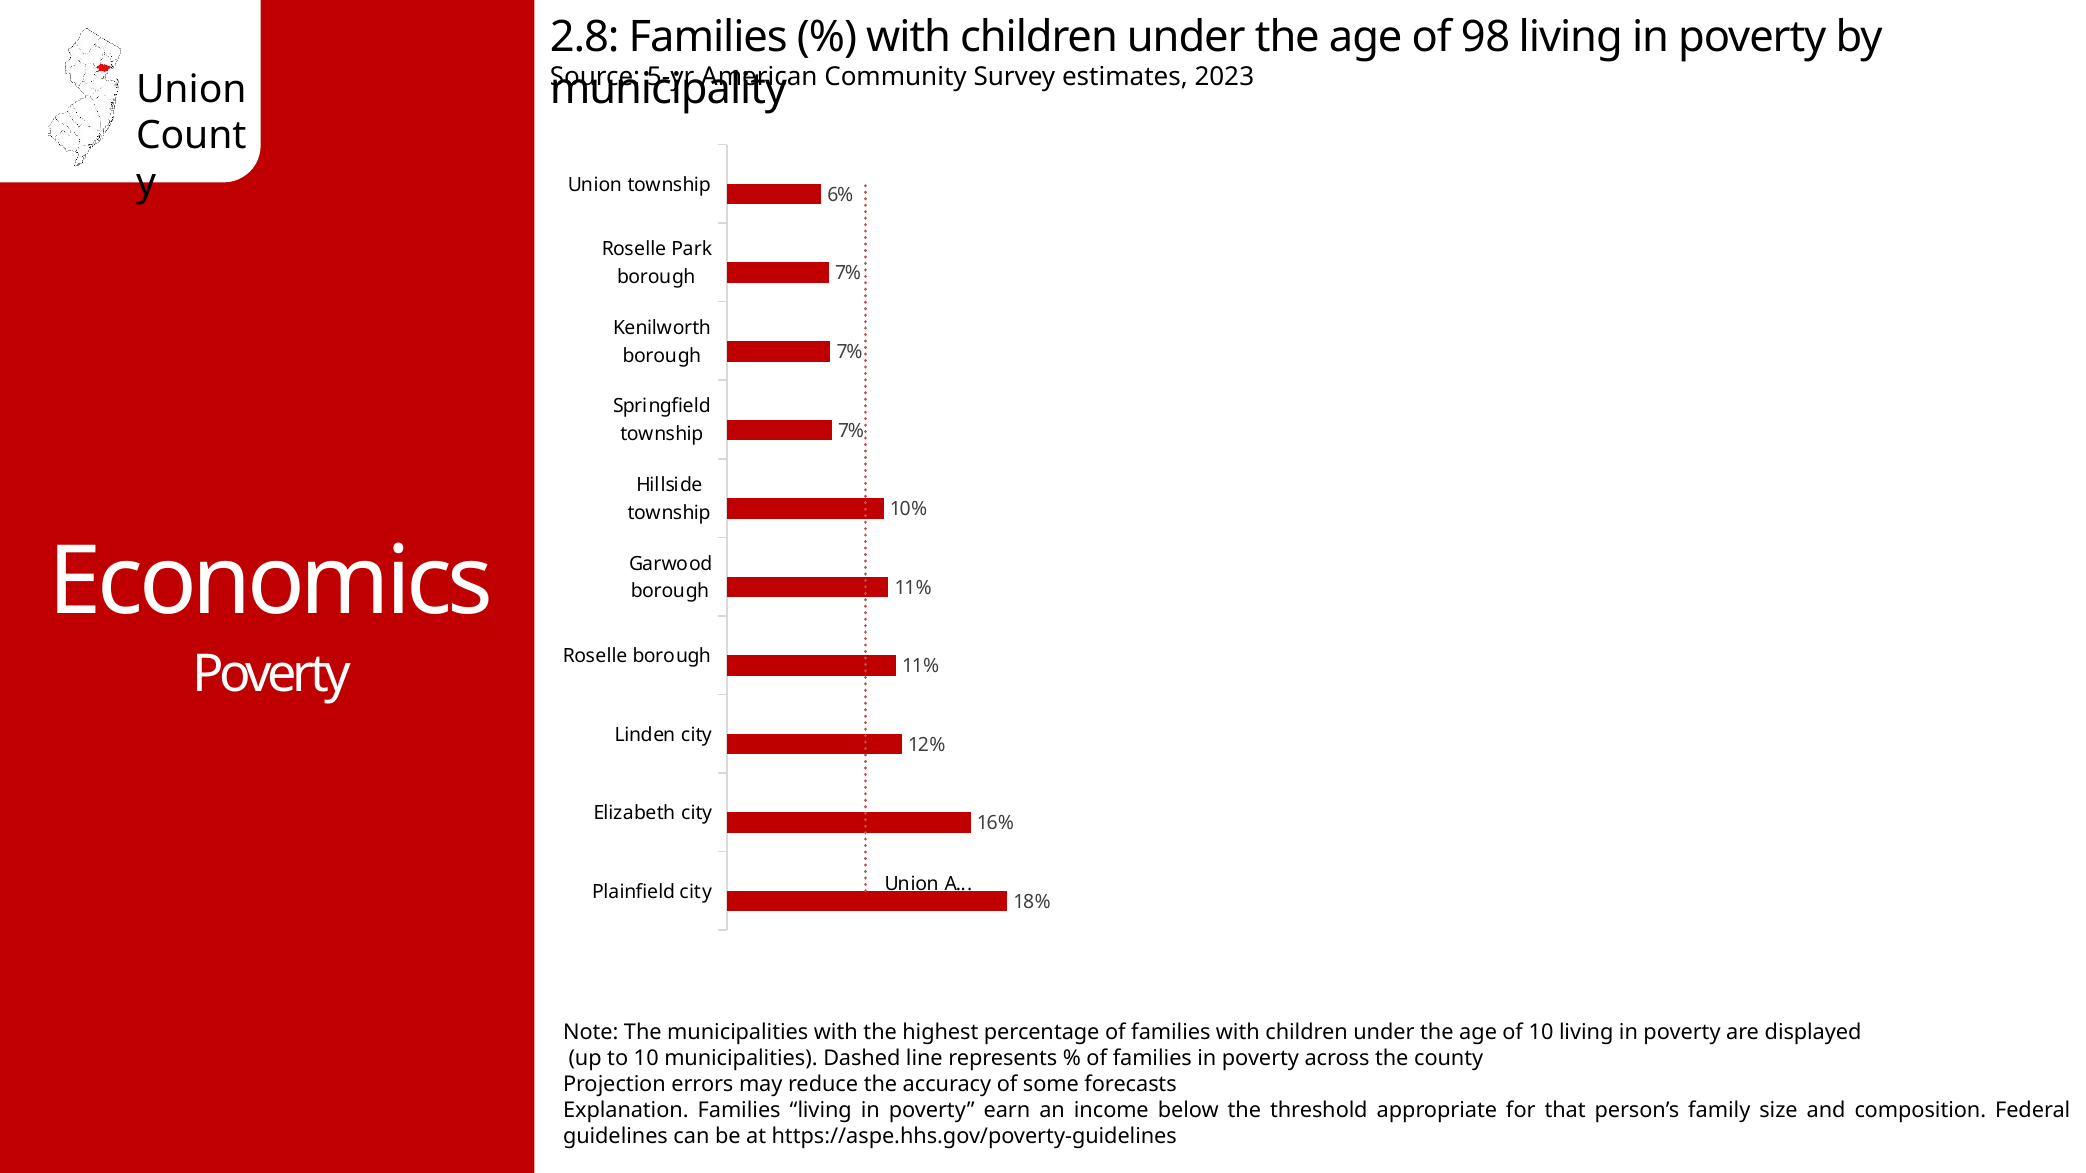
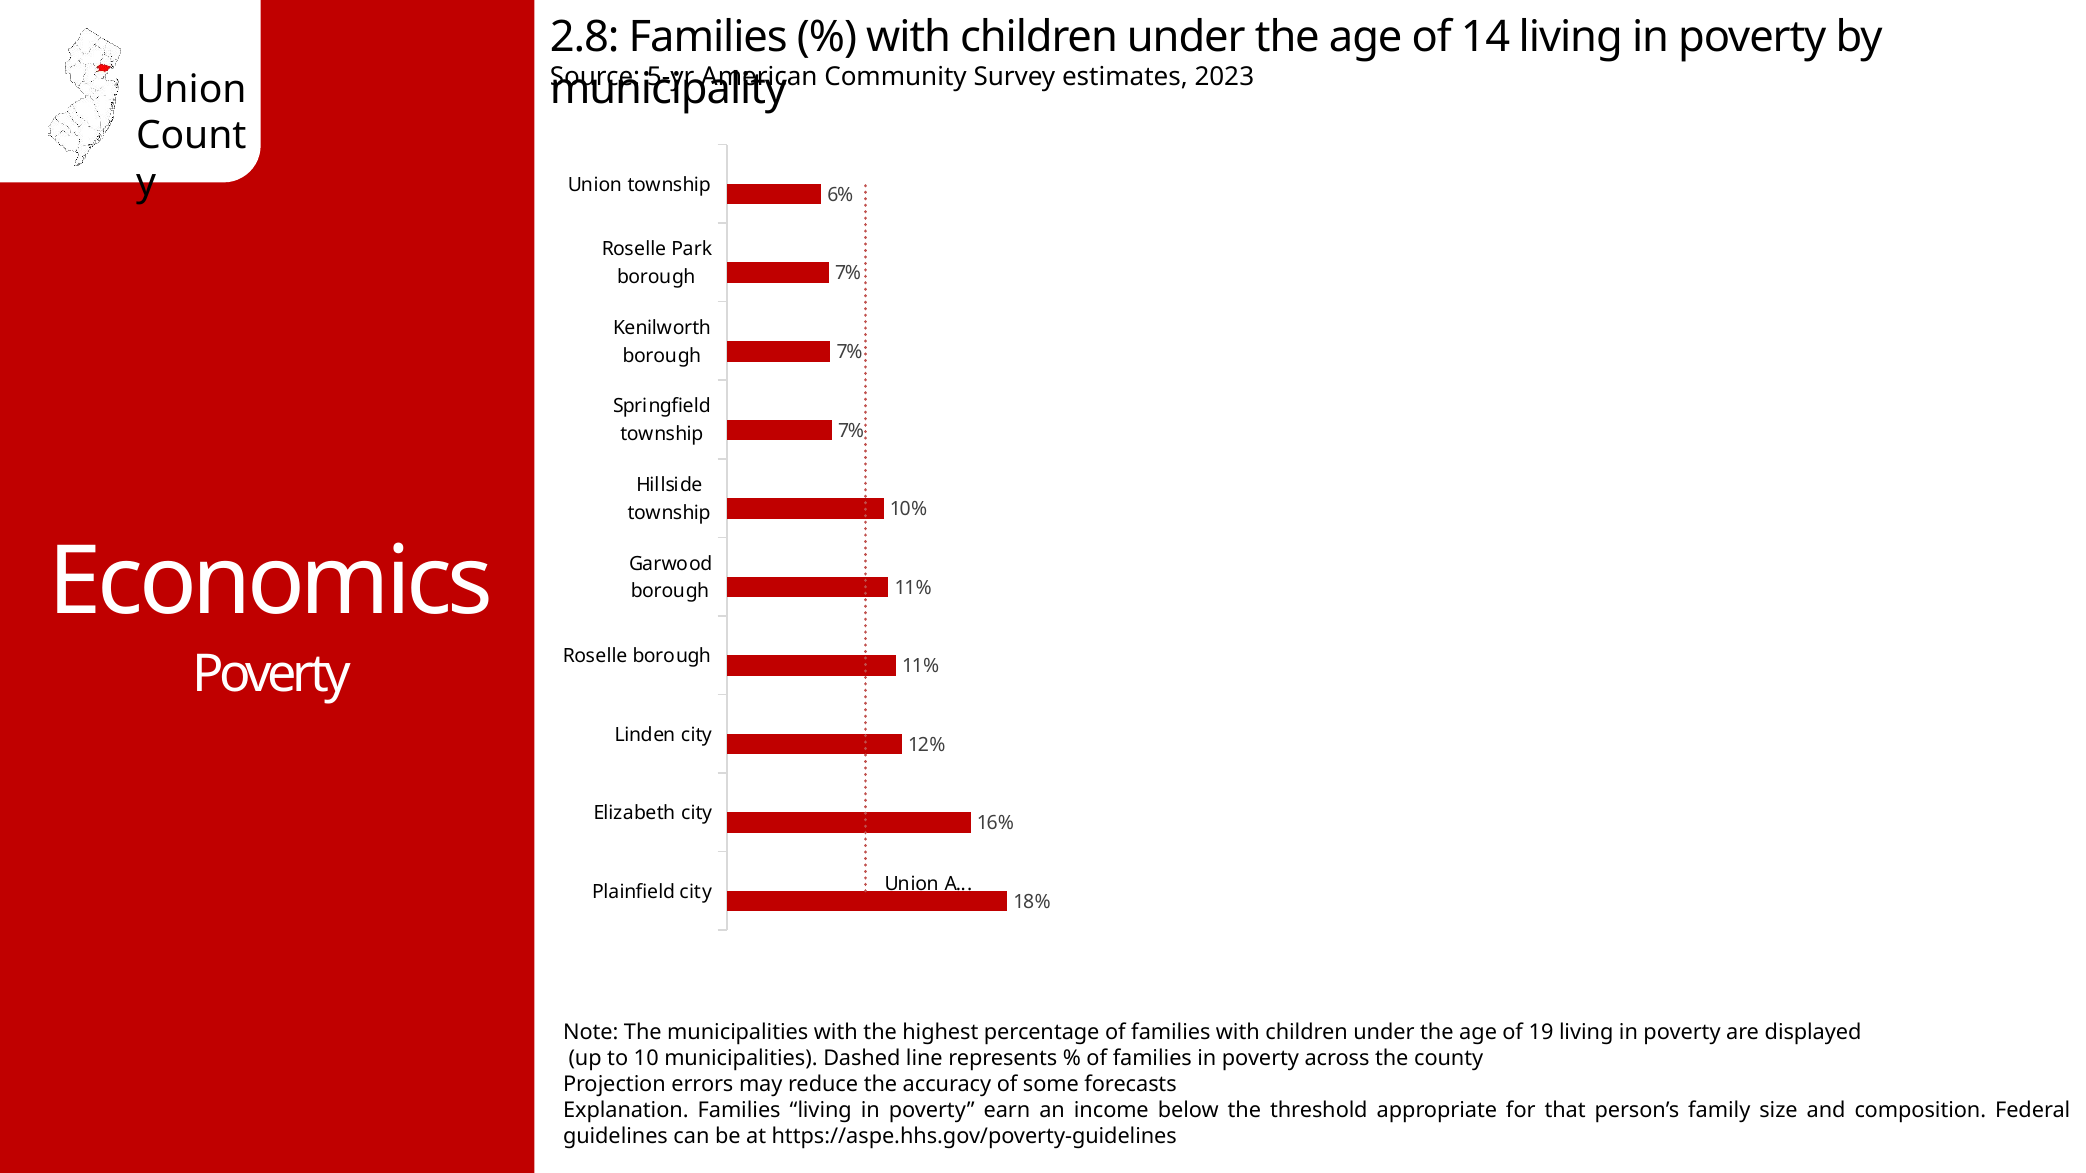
98: 98 -> 14 (1486, 37)
of 10: 10 -> 19 (1541, 1033)
